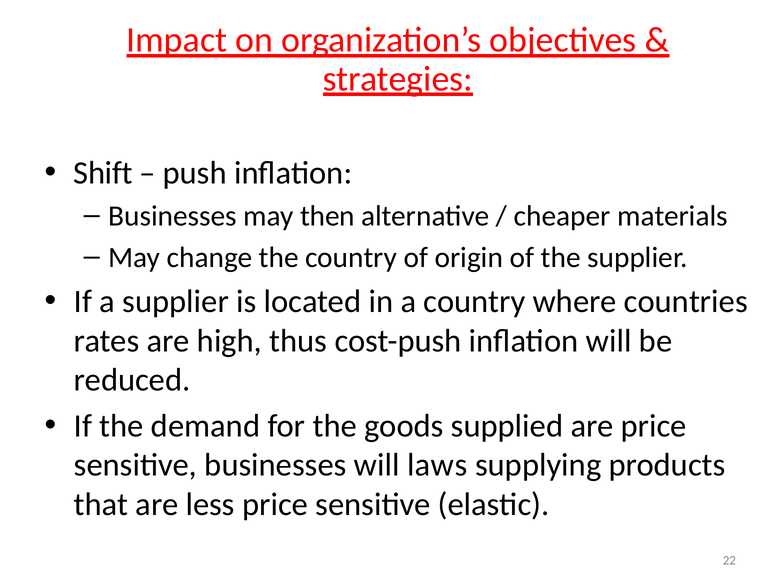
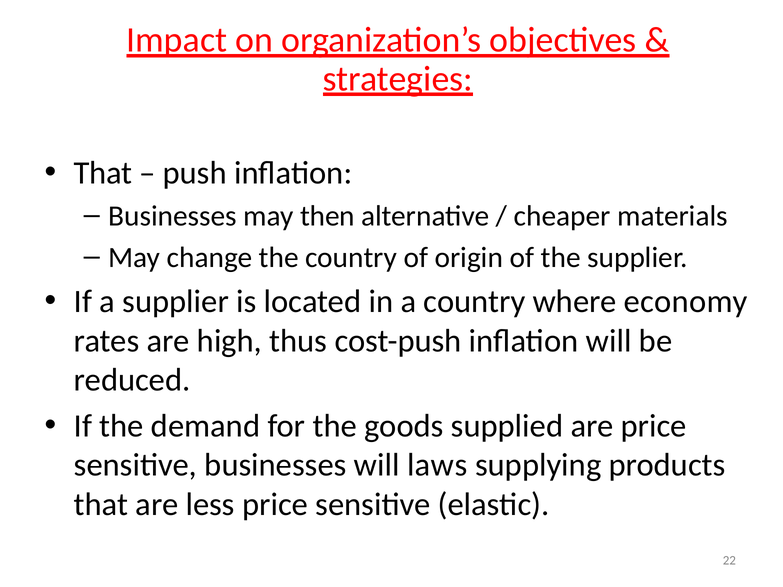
Shift: Shift -> That (103, 173)
countries: countries -> economy (686, 302)
